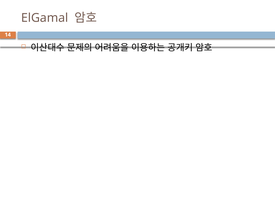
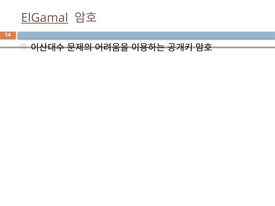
ElGamal underline: none -> present (45, 18)
